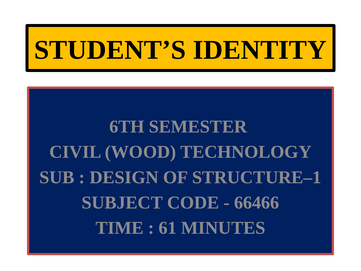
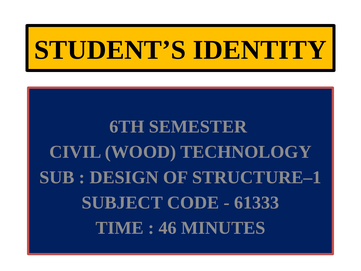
66466: 66466 -> 61333 (257, 202)
61: 61 -> 46 (168, 228)
